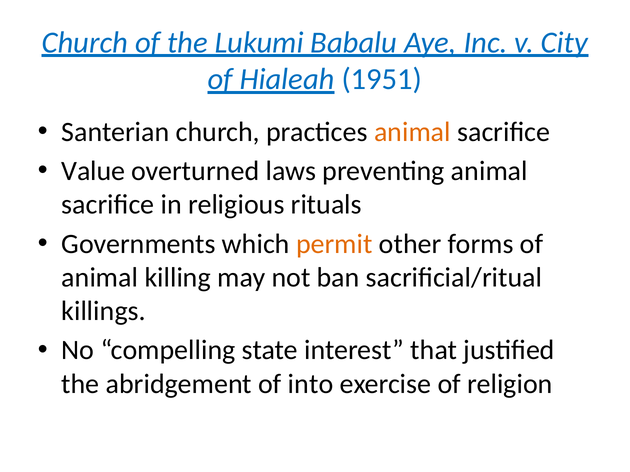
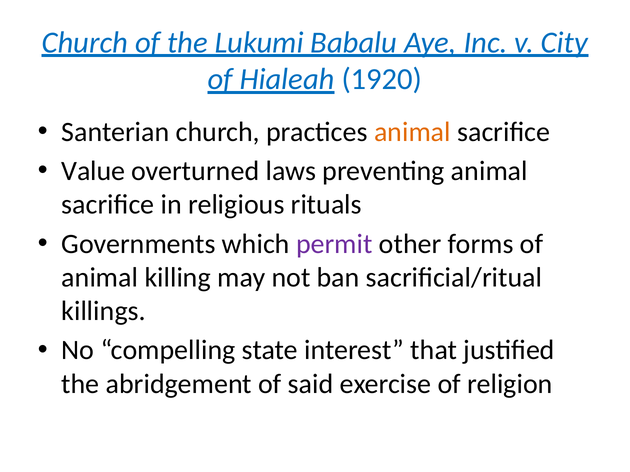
1951: 1951 -> 1920 (382, 79)
permit colour: orange -> purple (334, 244)
into: into -> said (311, 384)
